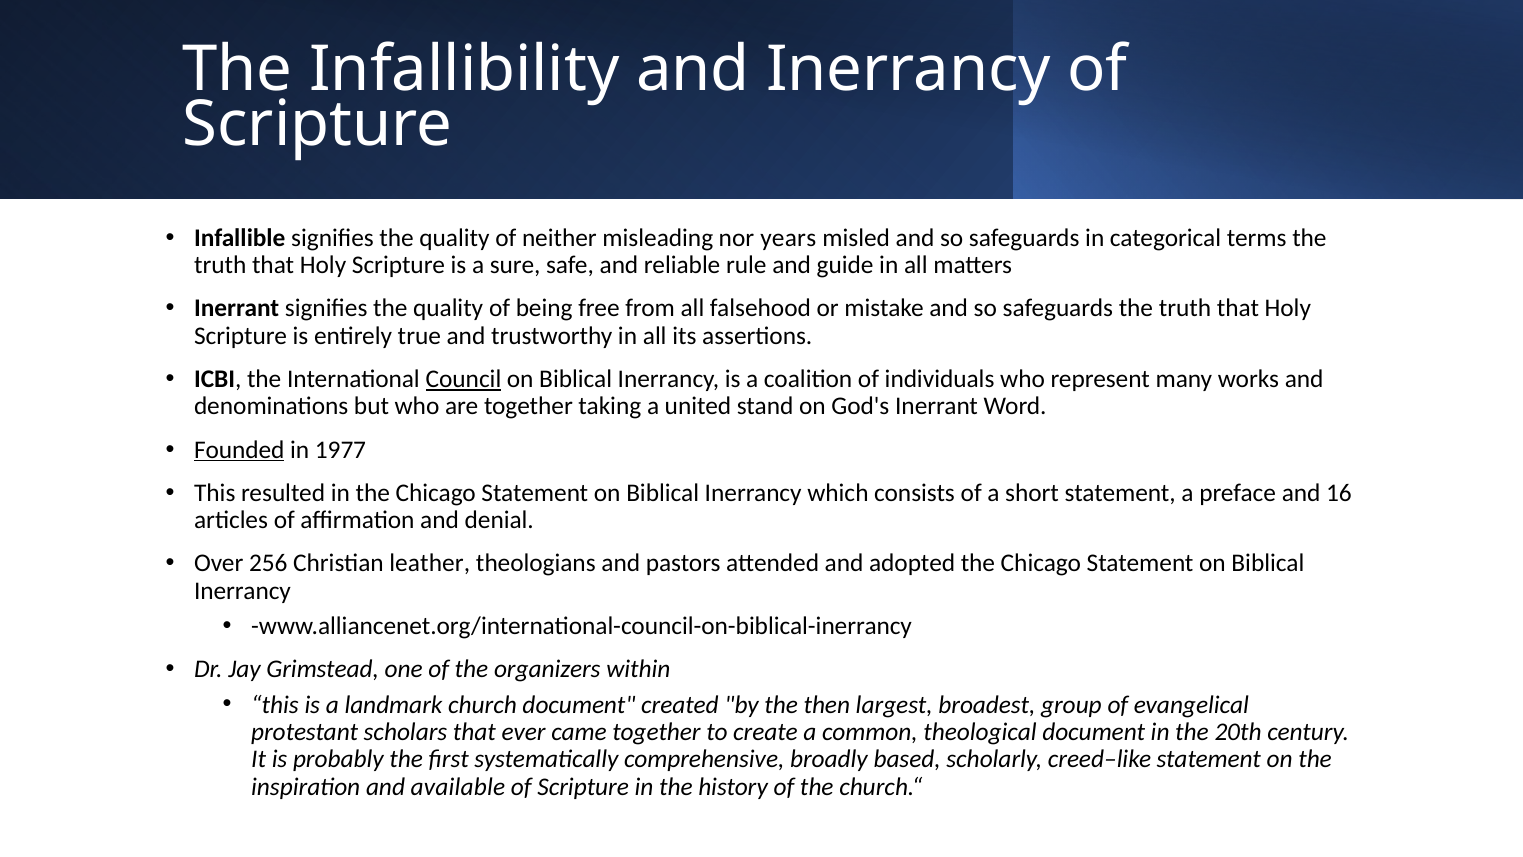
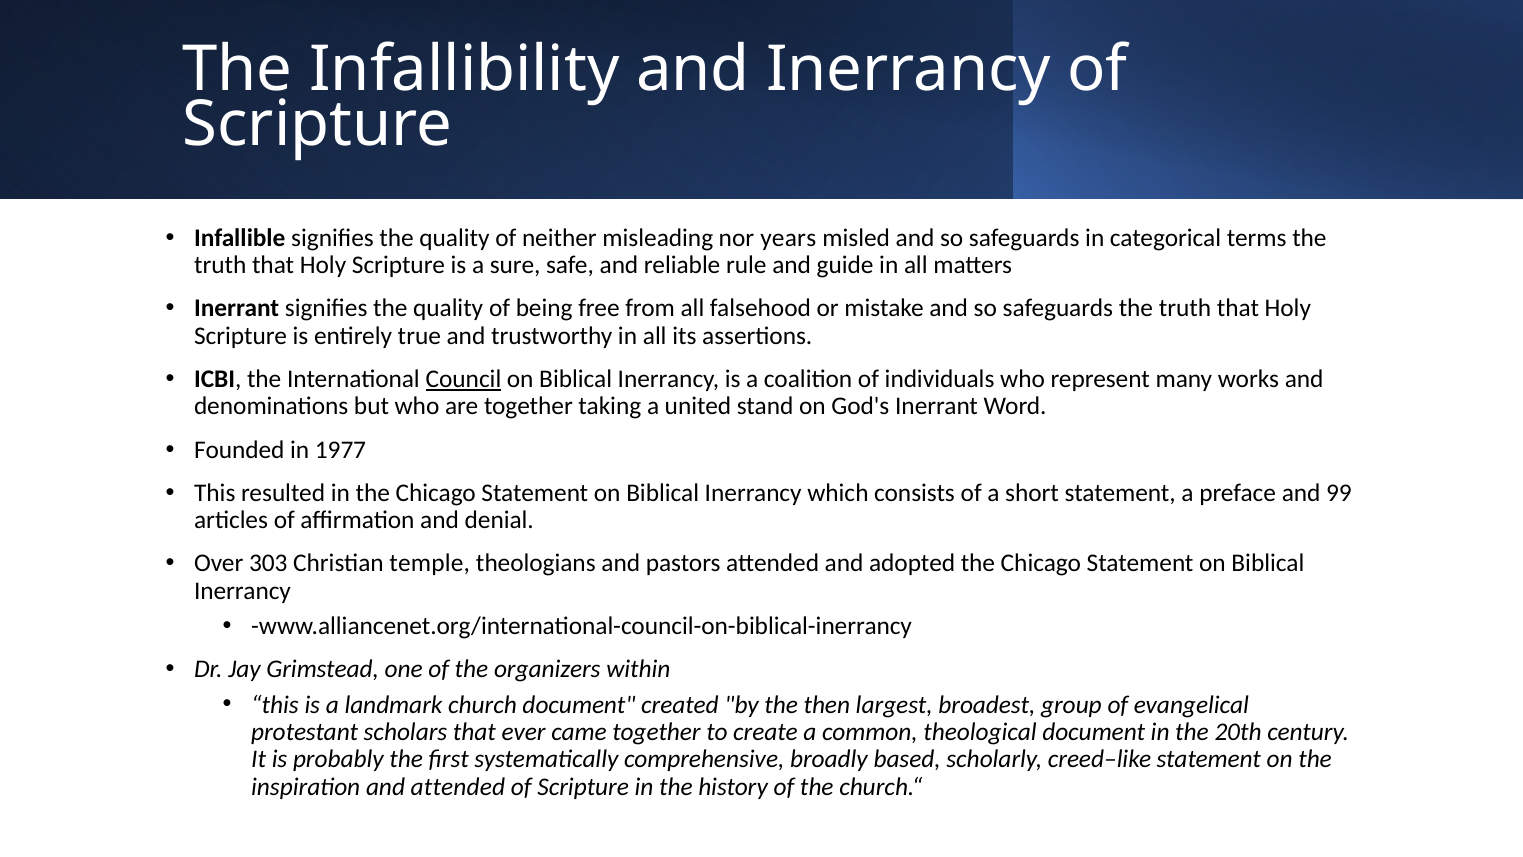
Founded underline: present -> none (239, 450)
16: 16 -> 99 (1339, 493)
256: 256 -> 303 (268, 563)
leather: leather -> temple (430, 563)
and available: available -> attended (458, 786)
